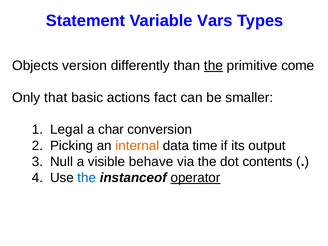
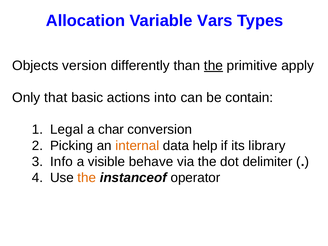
Statement: Statement -> Allocation (86, 21)
come: come -> apply (298, 66)
fact: fact -> into (165, 98)
smaller: smaller -> contain (249, 98)
time: time -> help (205, 146)
output: output -> library (267, 146)
Null: Null -> Info (61, 162)
contents: contents -> delimiter (268, 162)
the colour: blue -> orange (87, 178)
operator underline: present -> none (195, 178)
